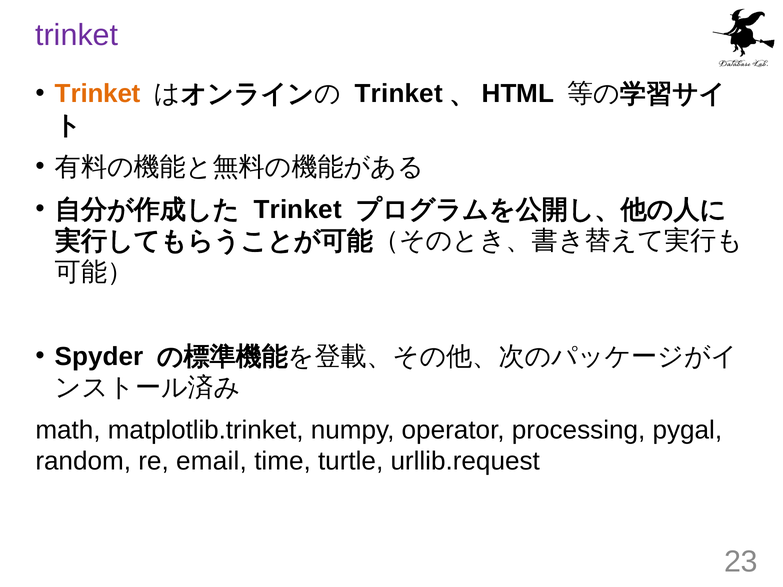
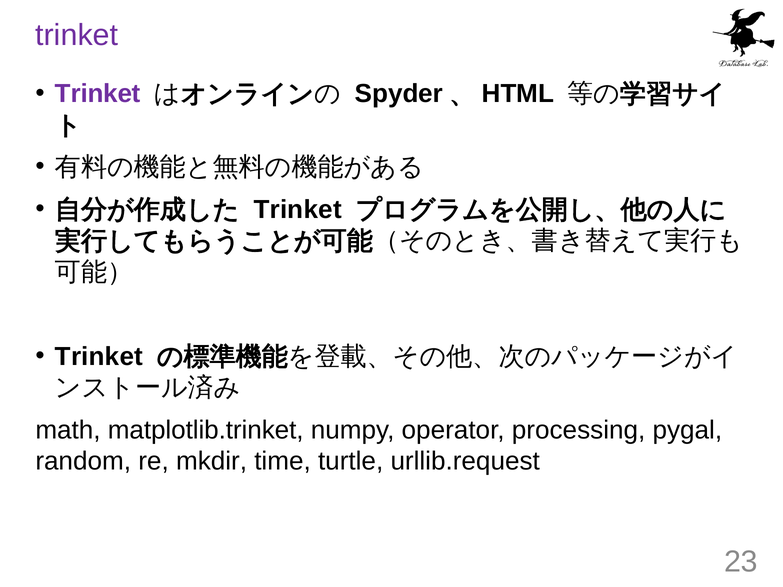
Trinket colour: orange -> purple (98, 94)
Trinket: Trinket -> Spyder (399, 94)
Spyder: Spyder -> Trinket (99, 357)
email: email -> mkdir (212, 461)
